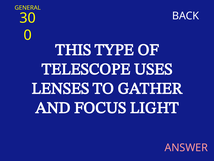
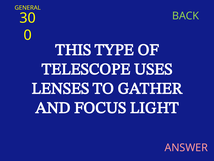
BACK colour: white -> light green (186, 16)
